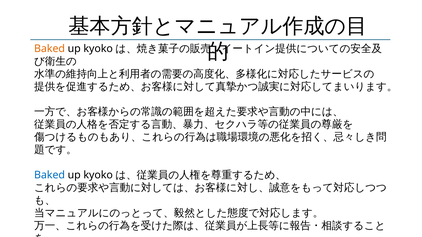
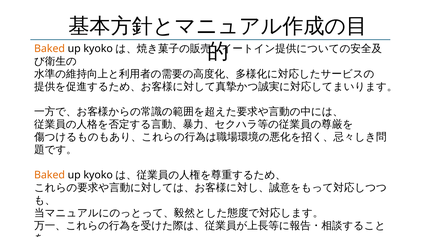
Baked colour: blue -> orange (50, 175)
